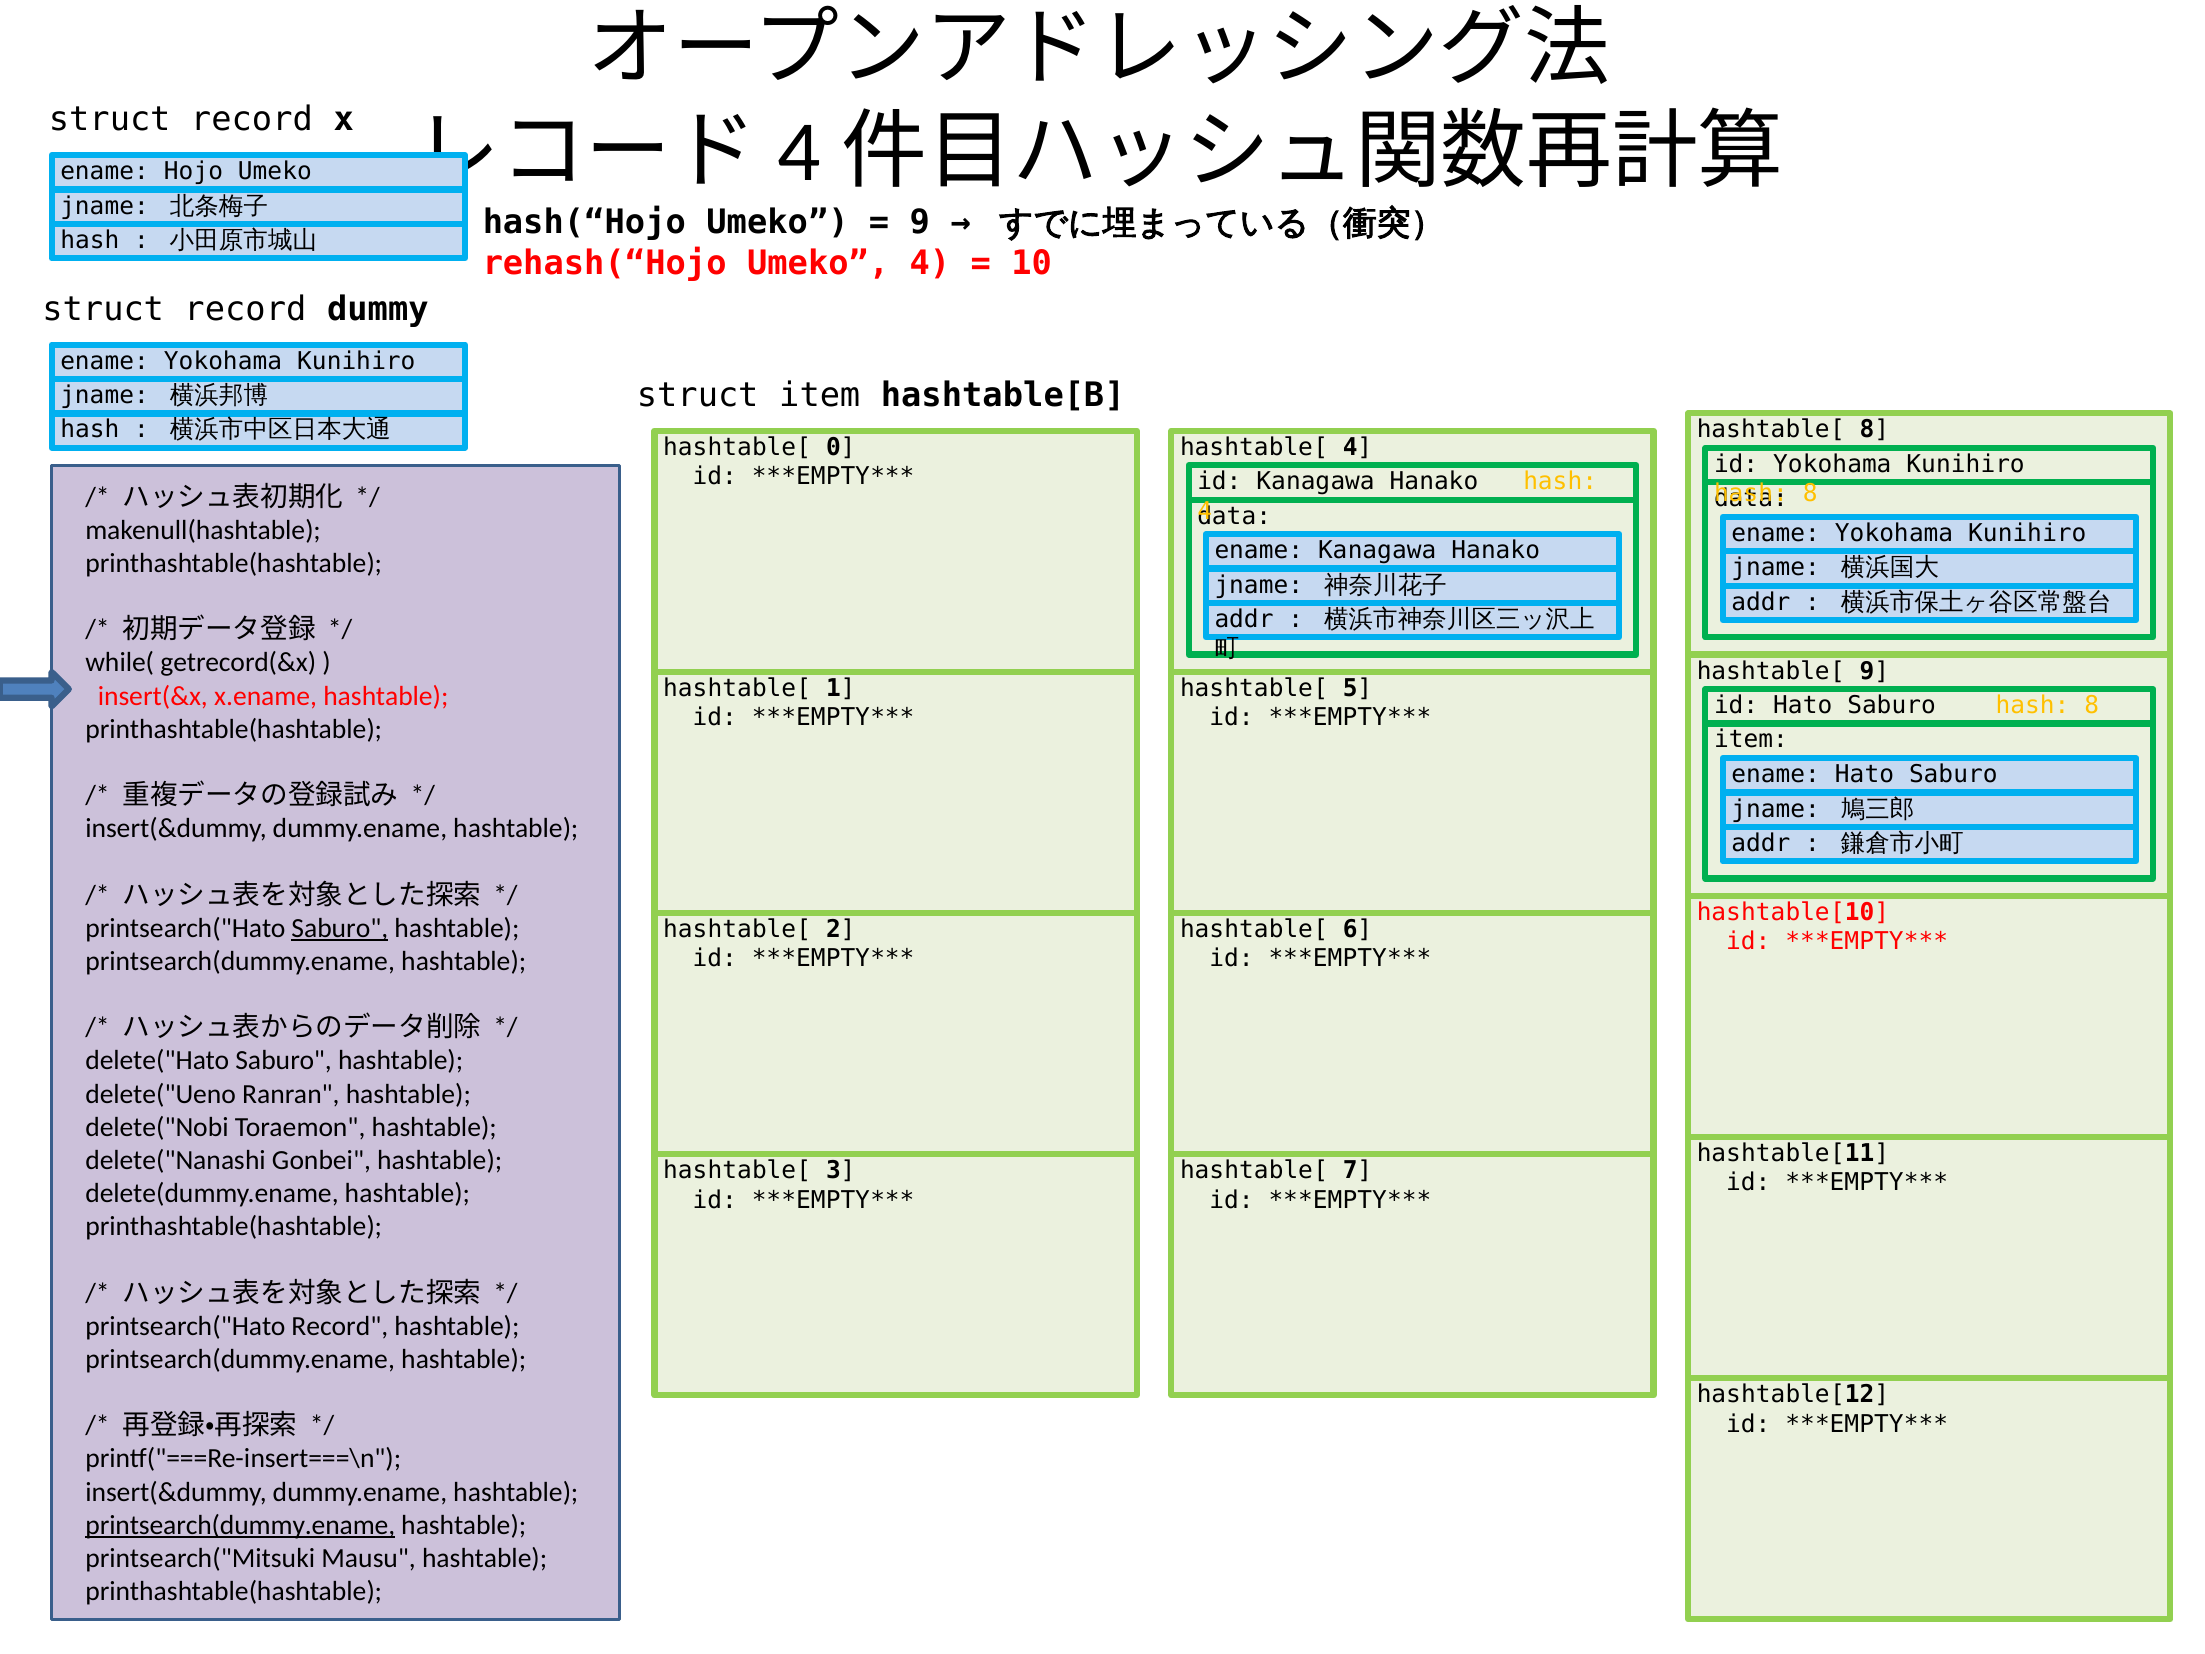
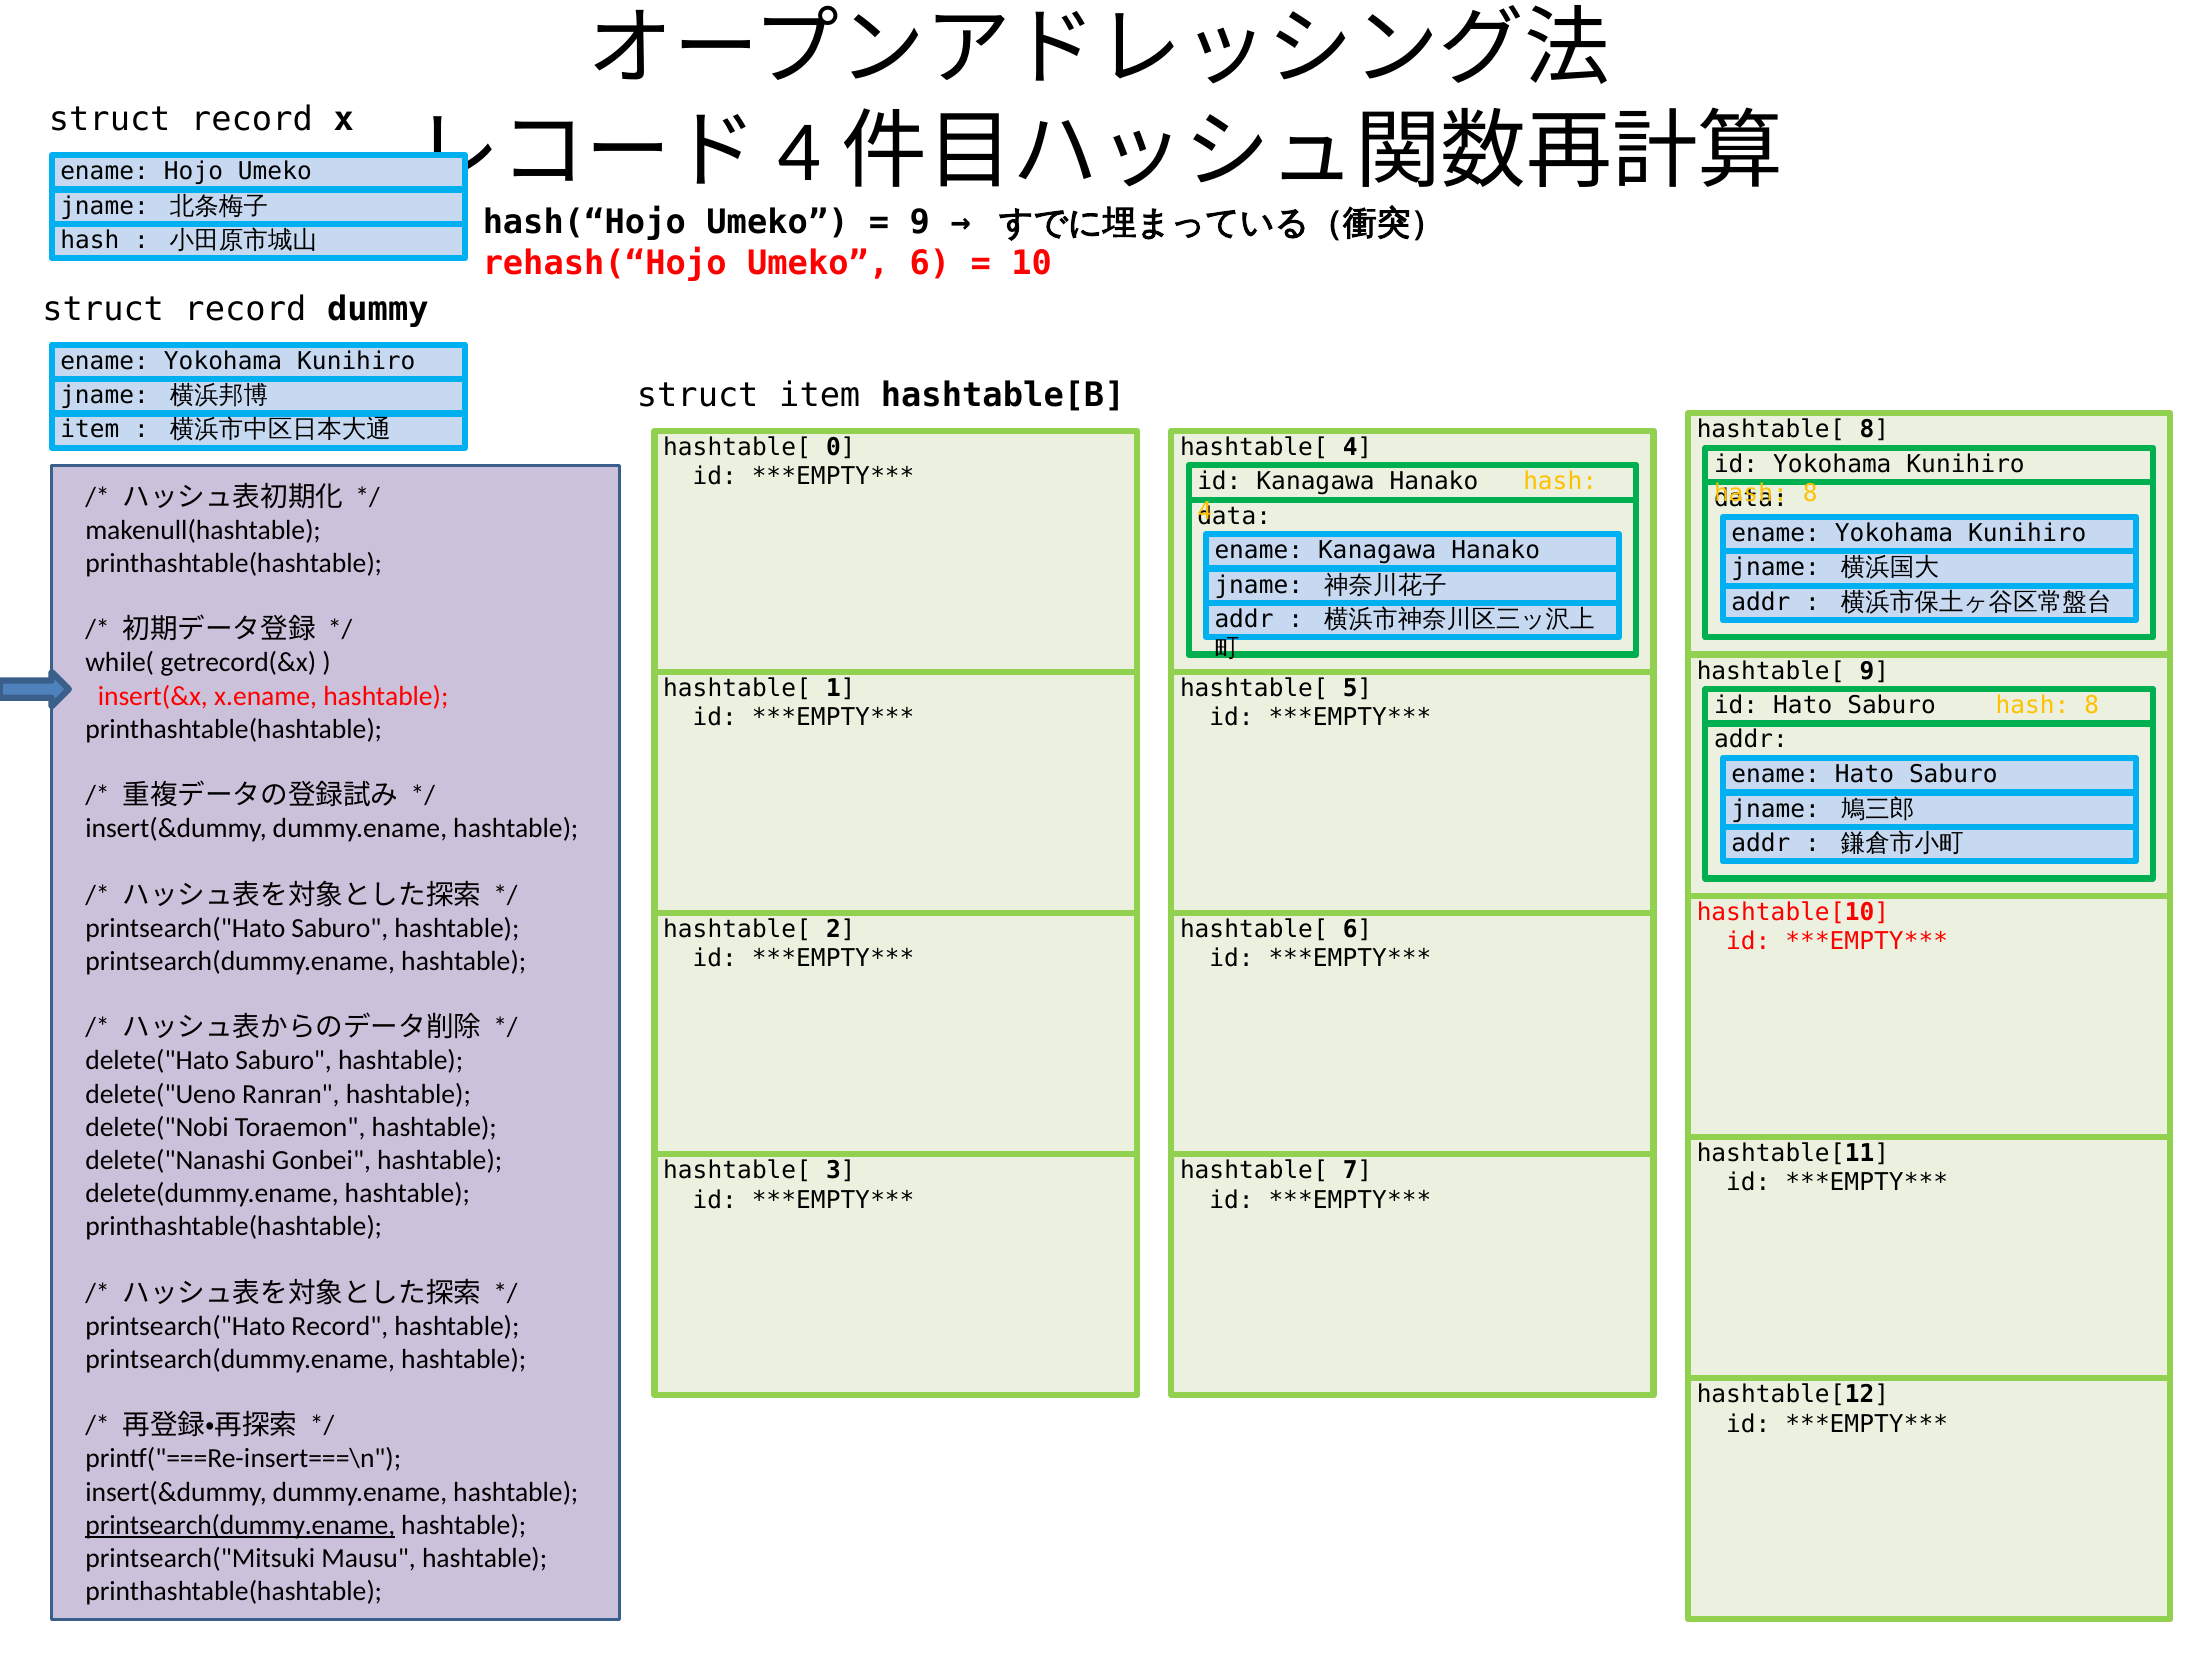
Umeko 4: 4 -> 6 (930, 263)
hash: hash -> item (90, 430)
item: item -> addr (1751, 740)
Saburo underline: present -> none (340, 928)
